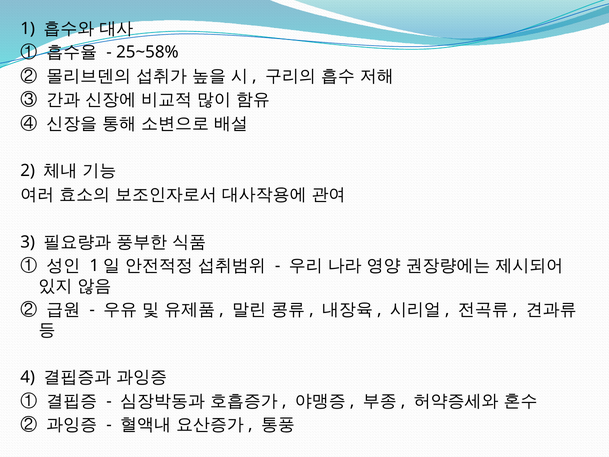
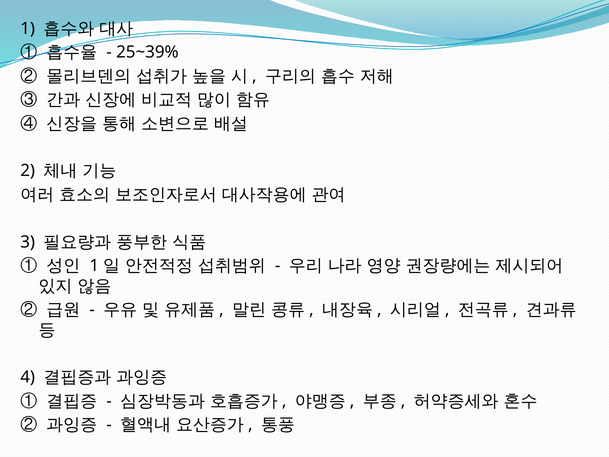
25~58%: 25~58% -> 25~39% (147, 52)
